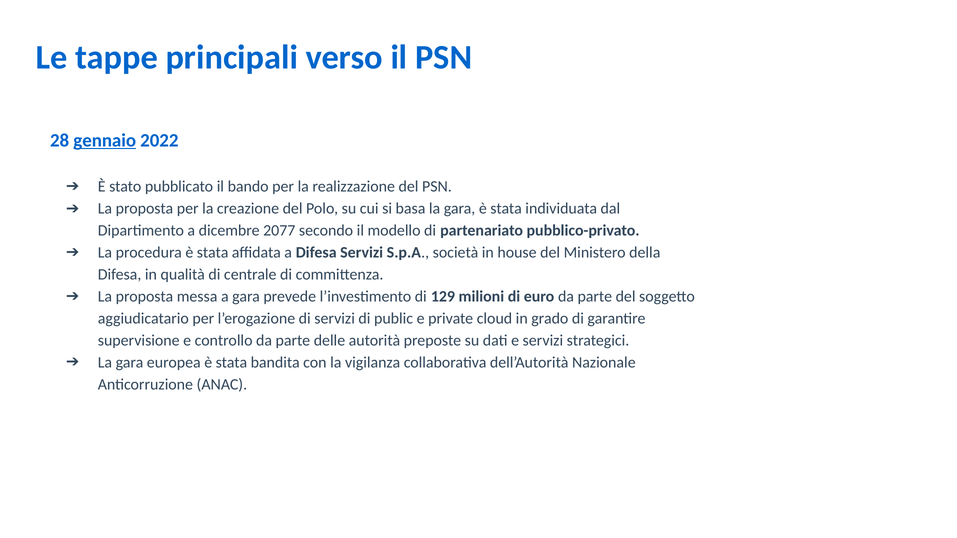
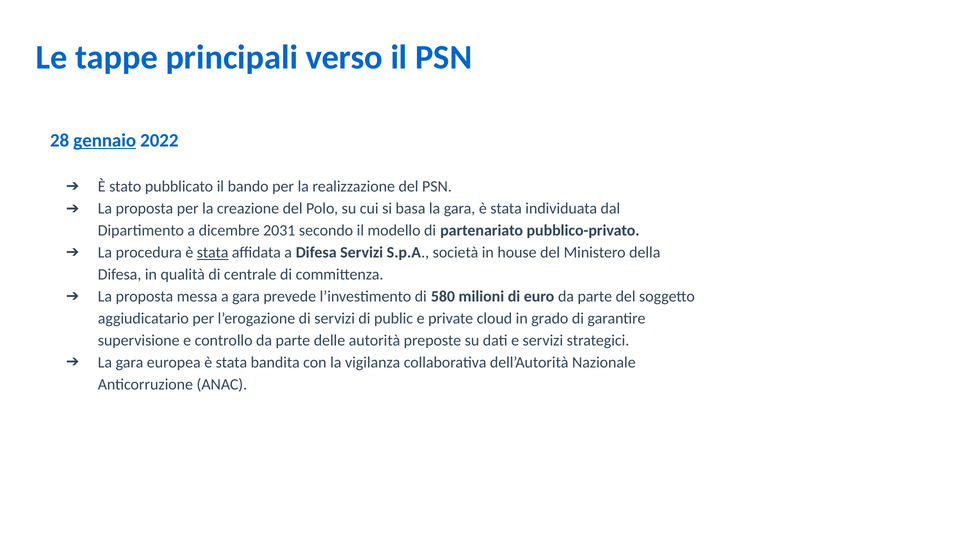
2077: 2077 -> 2031 (279, 231)
stata underline: none -> present (213, 253)
129: 129 -> 580 (443, 297)
